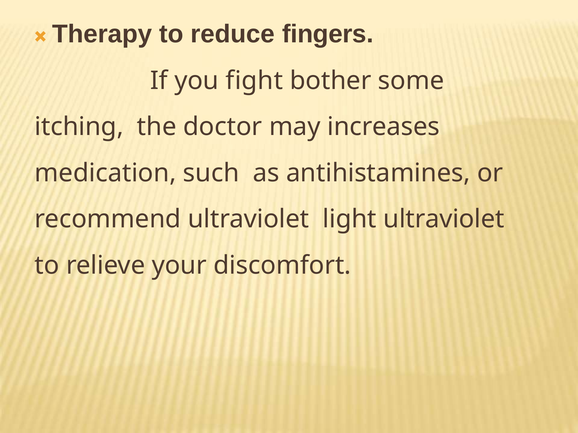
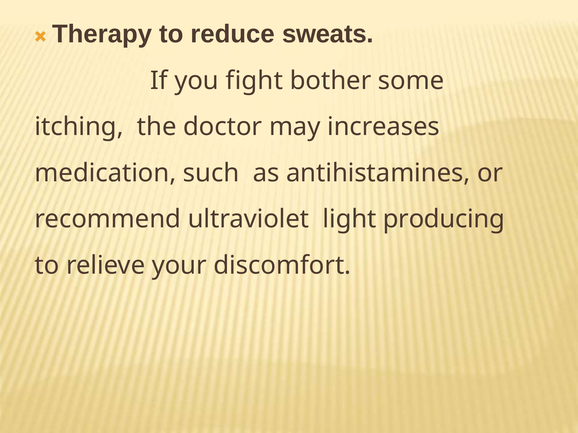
fingers: fingers -> sweats (328, 34)
light ultraviolet: ultraviolet -> producing (444, 219)
